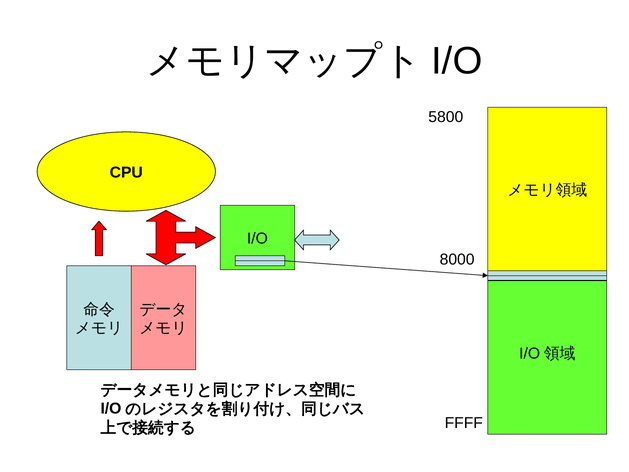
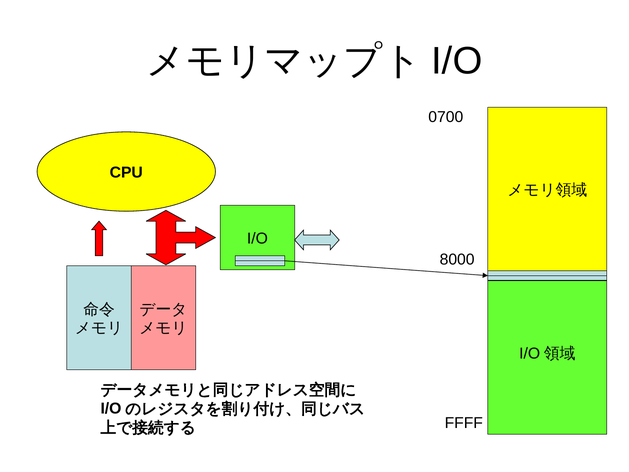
5800: 5800 -> 0700 (446, 117)
